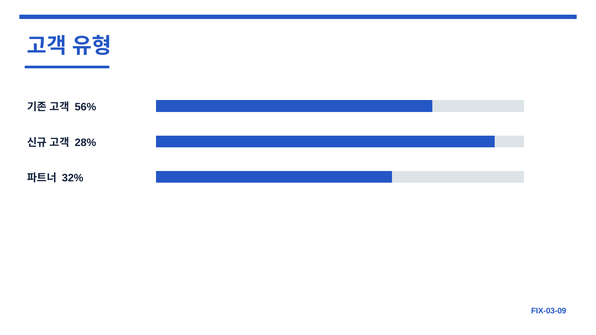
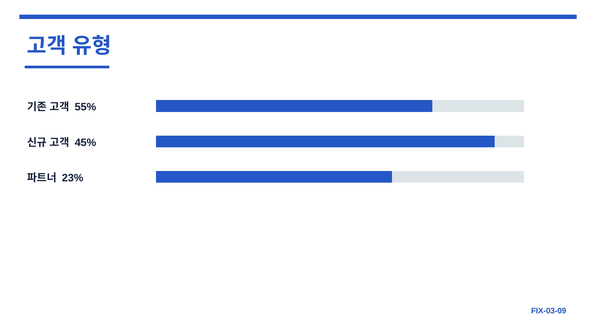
56%: 56% -> 55% (85, 107)
28%: 28% -> 45% (85, 143)
32%: 32% -> 23% (73, 178)
